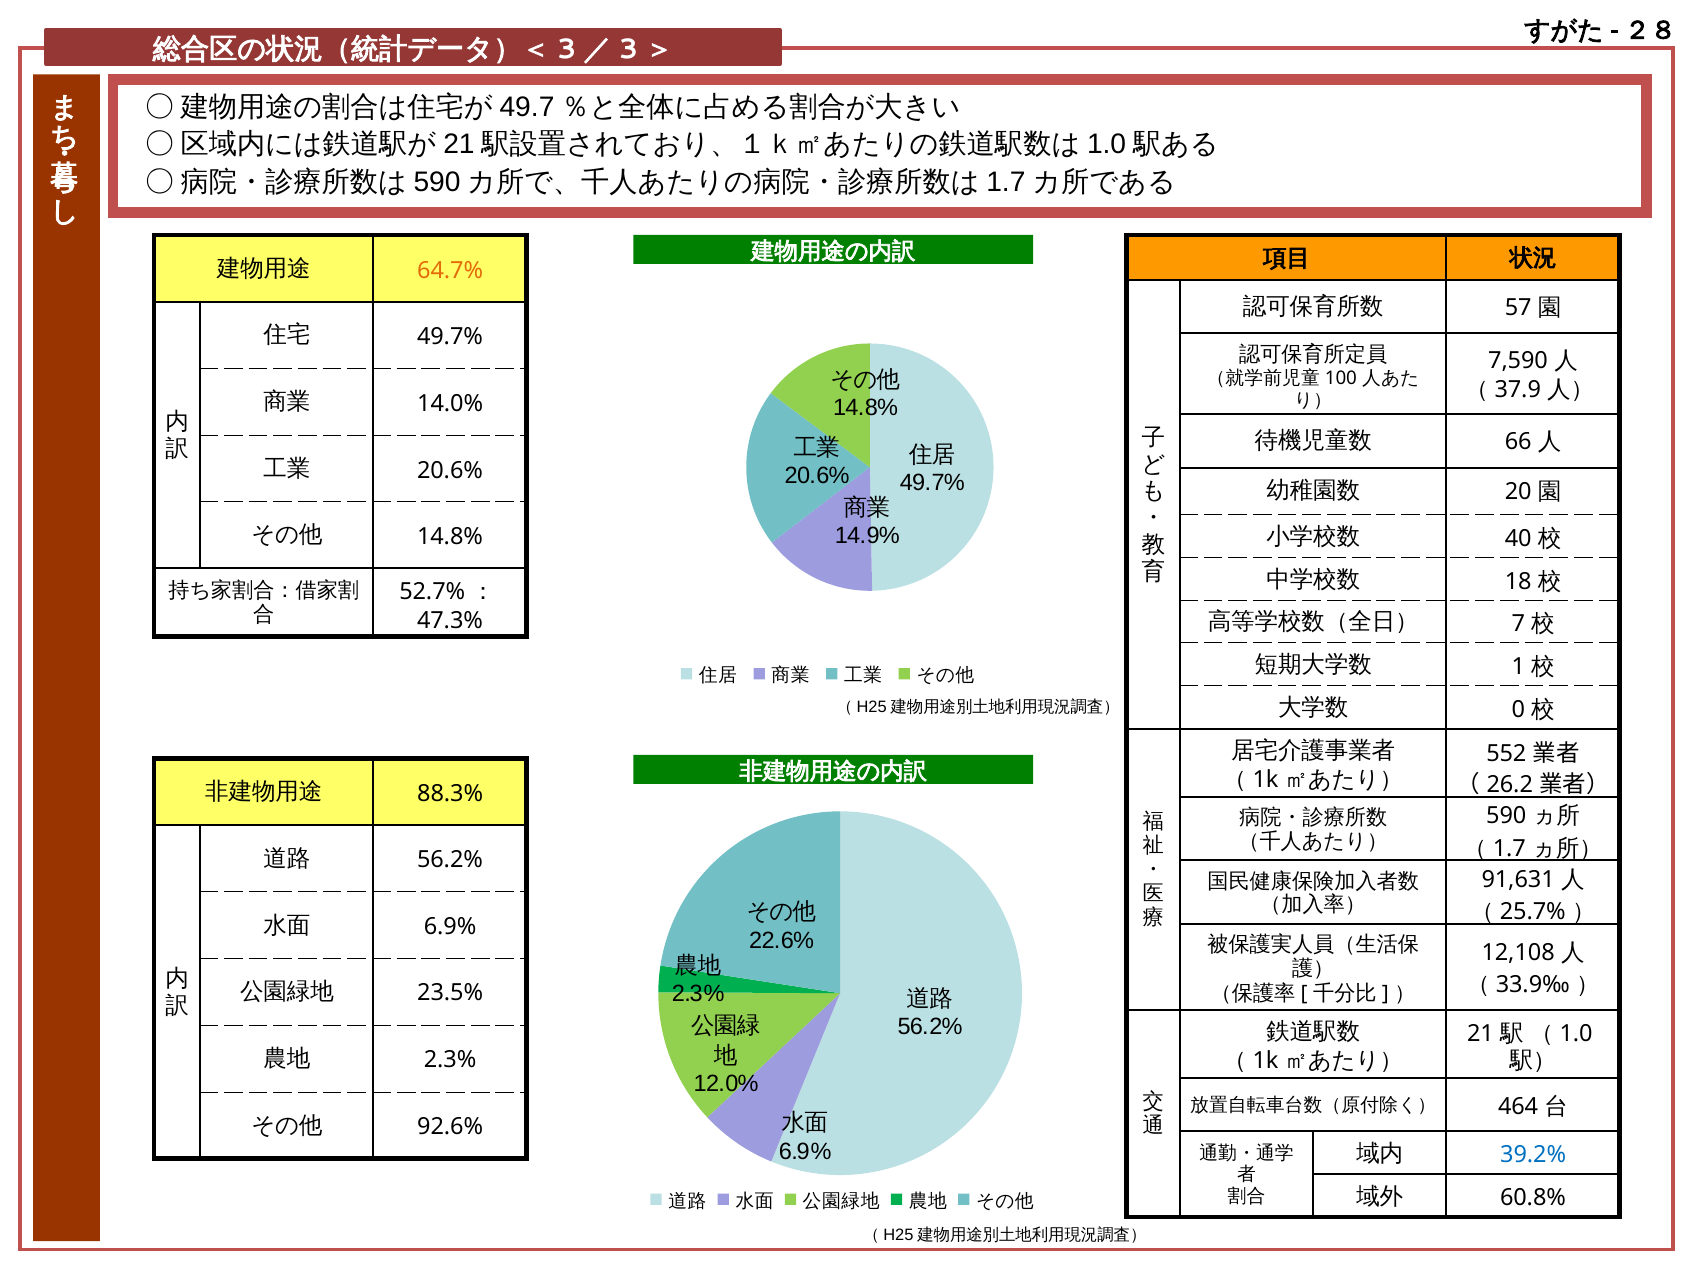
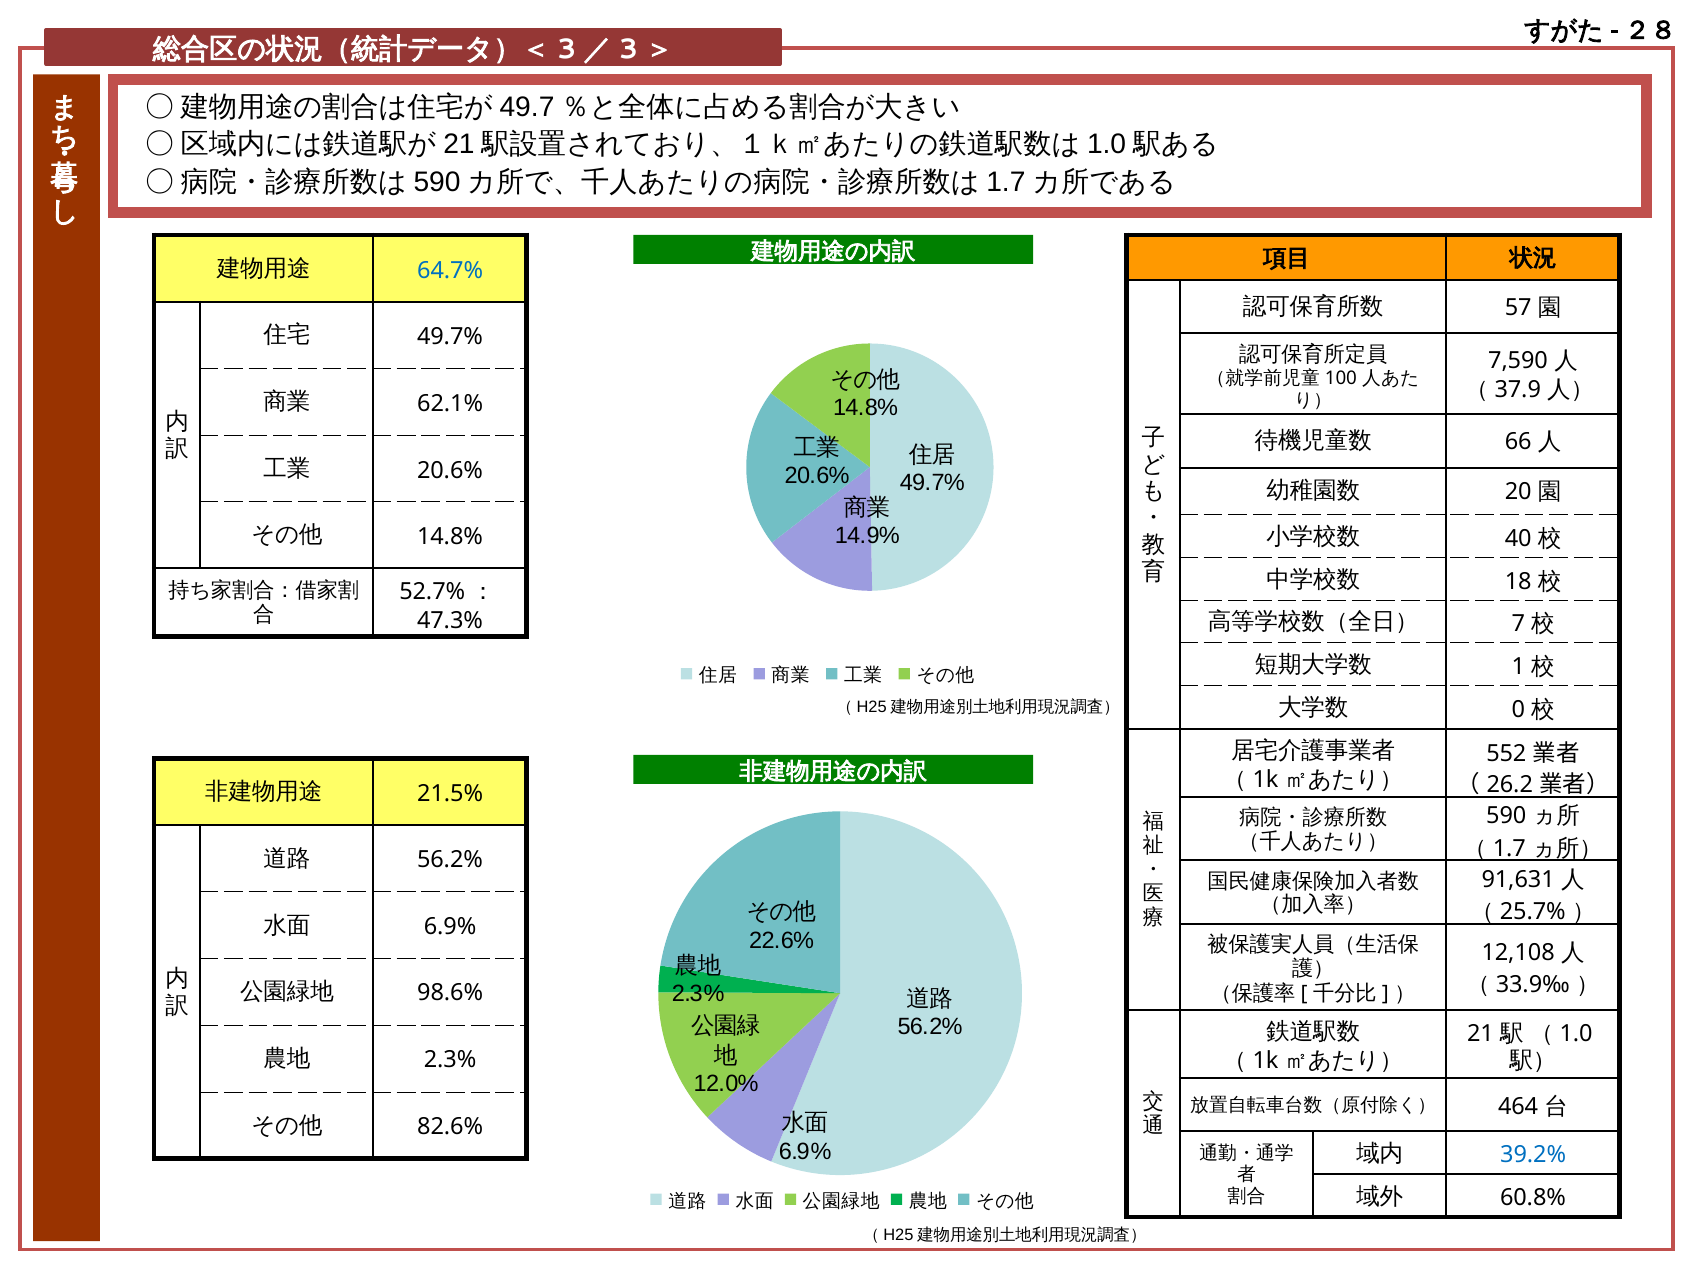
64.7% colour: orange -> blue (450, 270)
14.0%: 14.0% -> 62.1% (450, 404)
88.3%: 88.3% -> 21.5% (450, 794)
23.5%: 23.5% -> 98.6% (450, 993)
92.6%: 92.6% -> 82.6% (450, 1126)
